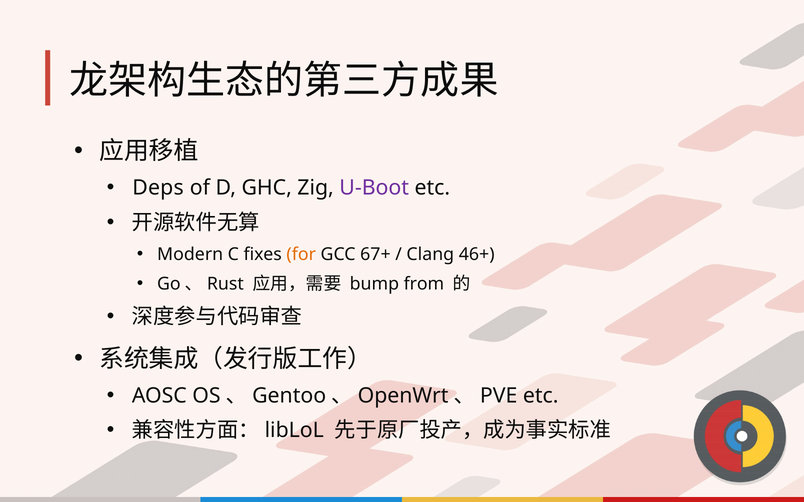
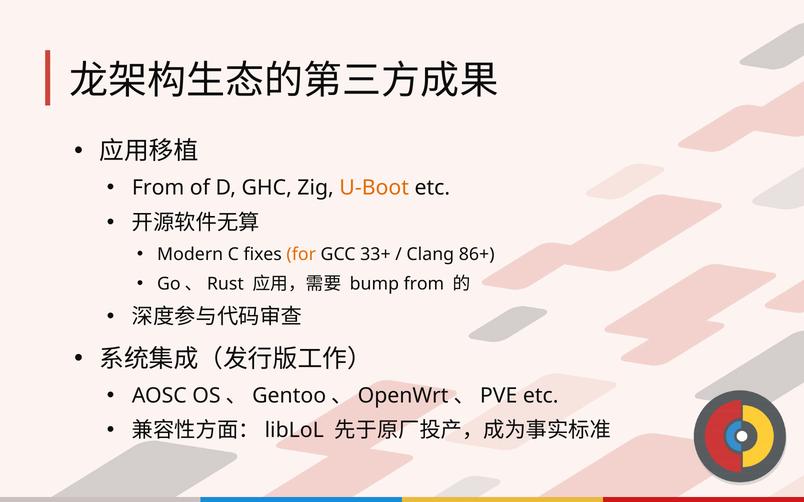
Deps: Deps -> From (158, 188)
U-Boot colour: purple -> orange (374, 188)
67+: 67+ -> 33+ (375, 254)
46+: 46+ -> 86+ (477, 254)
